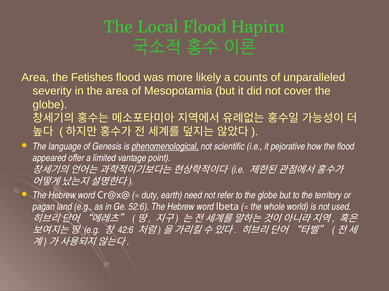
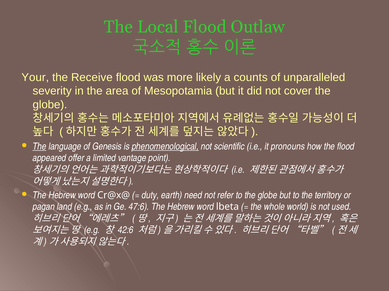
Hapiru: Hapiru -> Outlaw (258, 27)
Area: Area -> Your (35, 78)
Fetishes: Fetishes -> Receive (92, 78)
The underline: none -> present (39, 147)
pejorative: pejorative -> pronouns (288, 147)
52:6: 52:6 -> 47:6 (139, 207)
